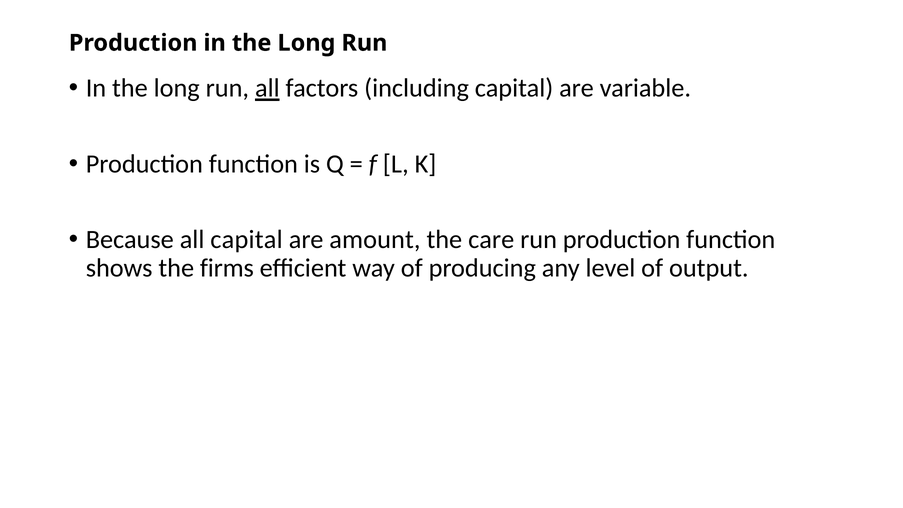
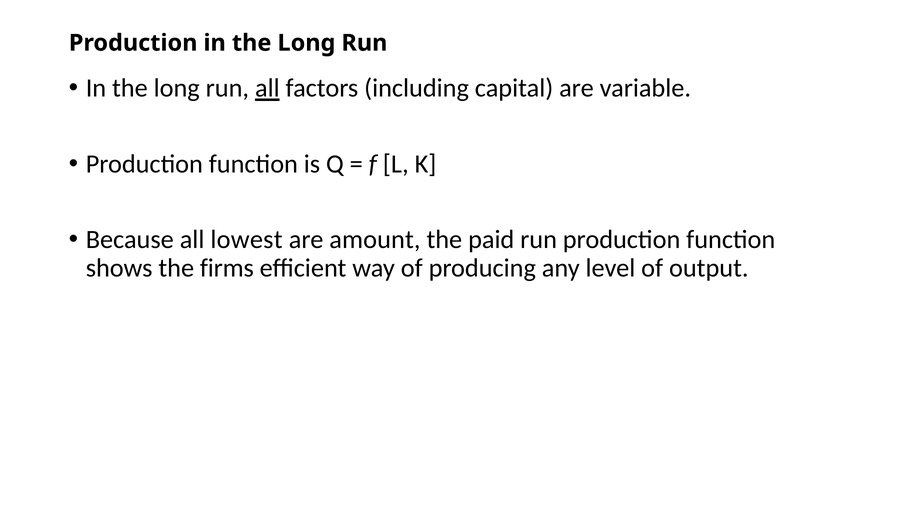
all capital: capital -> lowest (246, 240)
care: care -> paid (491, 240)
